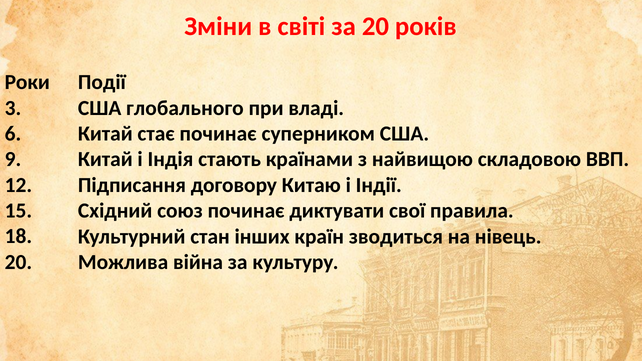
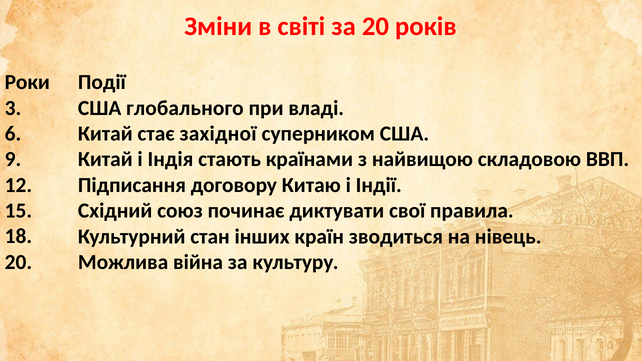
стає починає: починає -> західної (218, 134)
